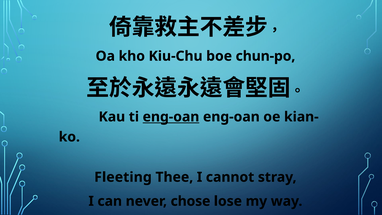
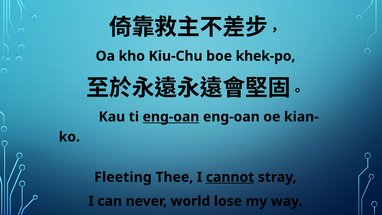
chun-po: chun-po -> khek-po (265, 56)
cannot underline: none -> present (230, 177)
chose: chose -> world (190, 201)
